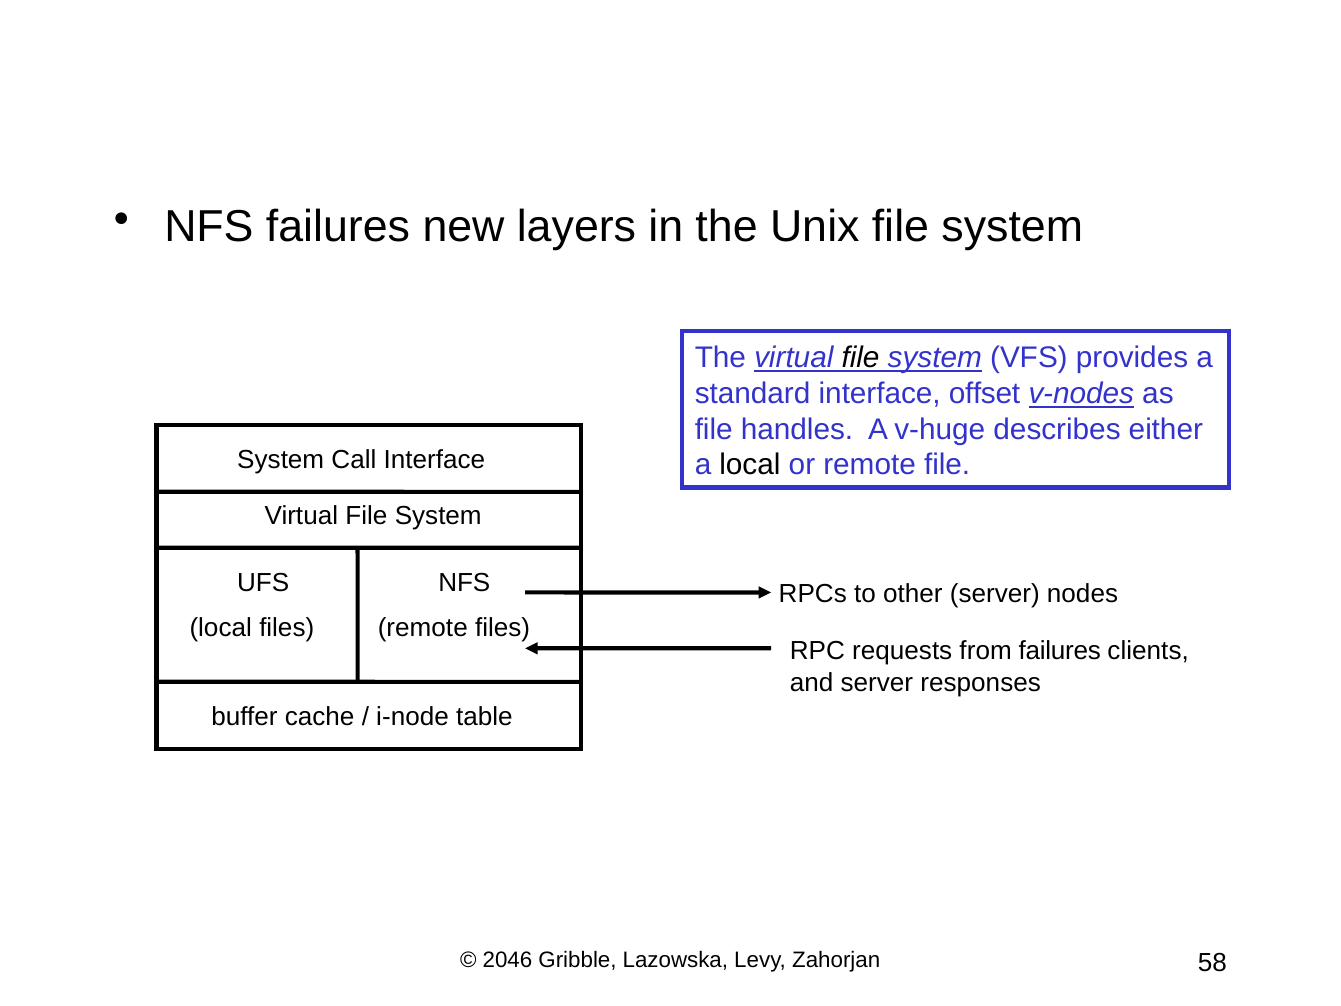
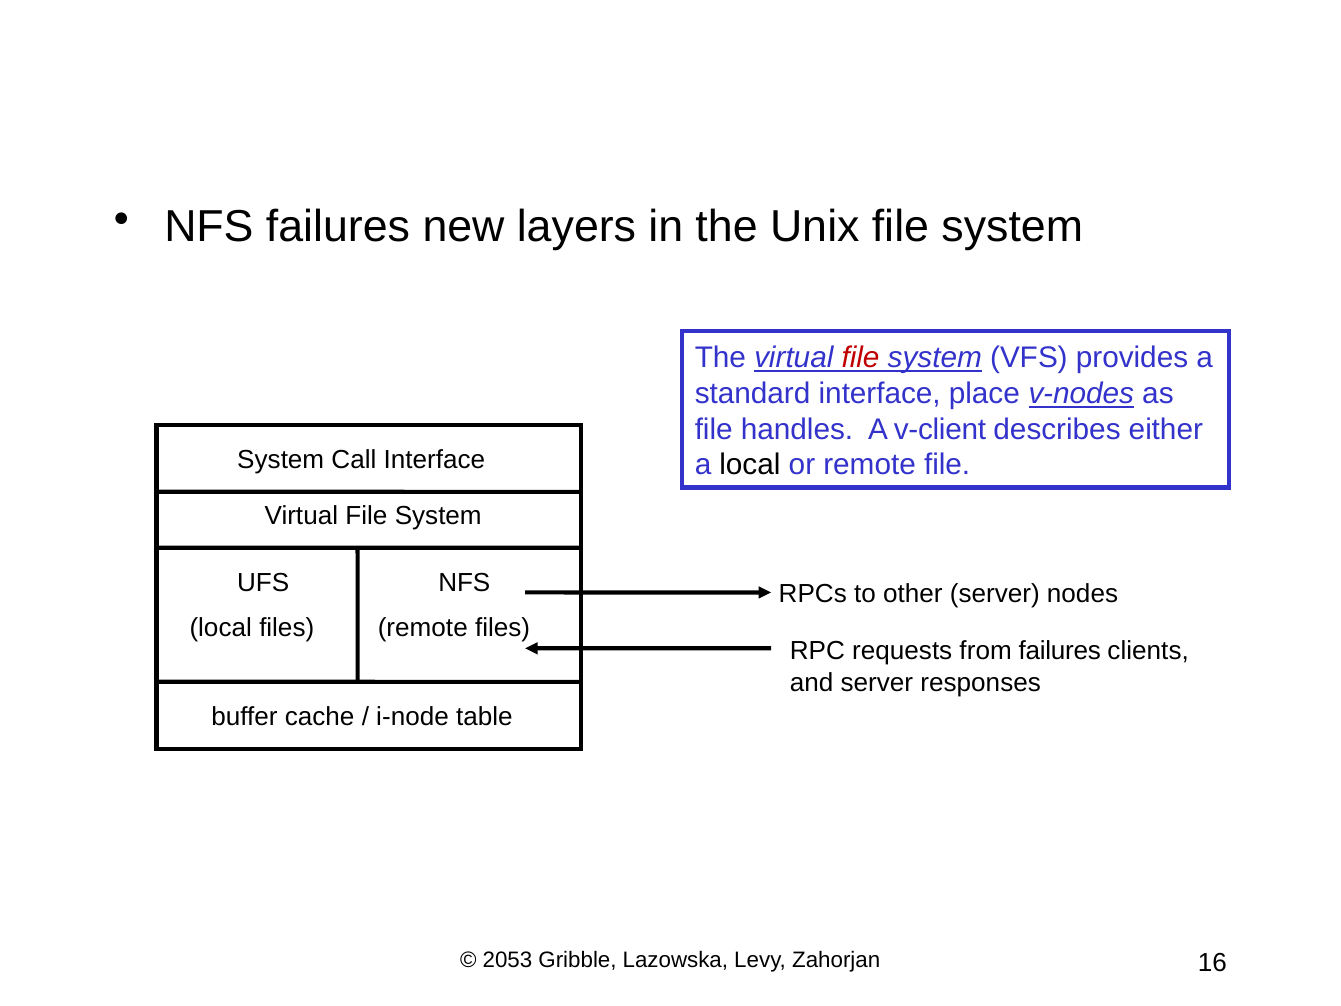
file colour: black -> red (861, 358)
offset: offset -> place (984, 393)
v-huge: v-huge -> v-client (940, 429)
2046: 2046 -> 2053 (507, 960)
58: 58 -> 16 (1212, 963)
